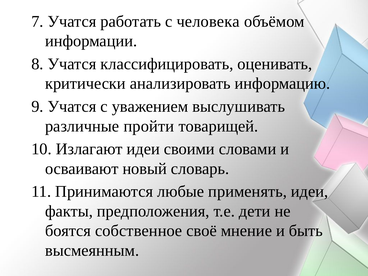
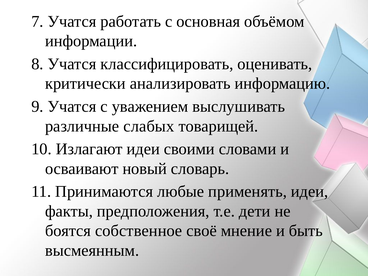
человека: человека -> основная (208, 21)
пройти: пройти -> слабых (149, 126)
